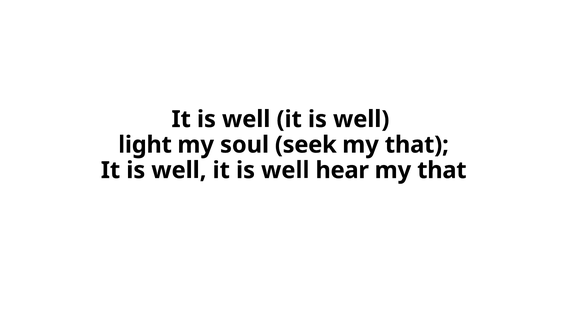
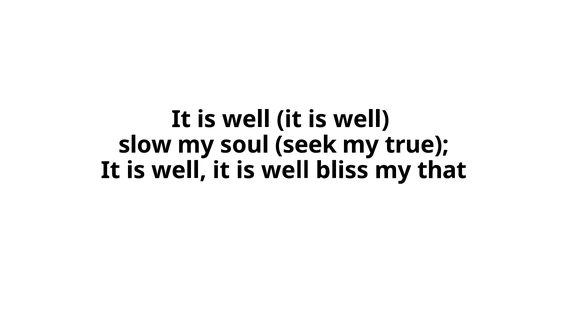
light: light -> slow (145, 145)
that: that -> true (417, 145)
hear: hear -> bliss (342, 170)
